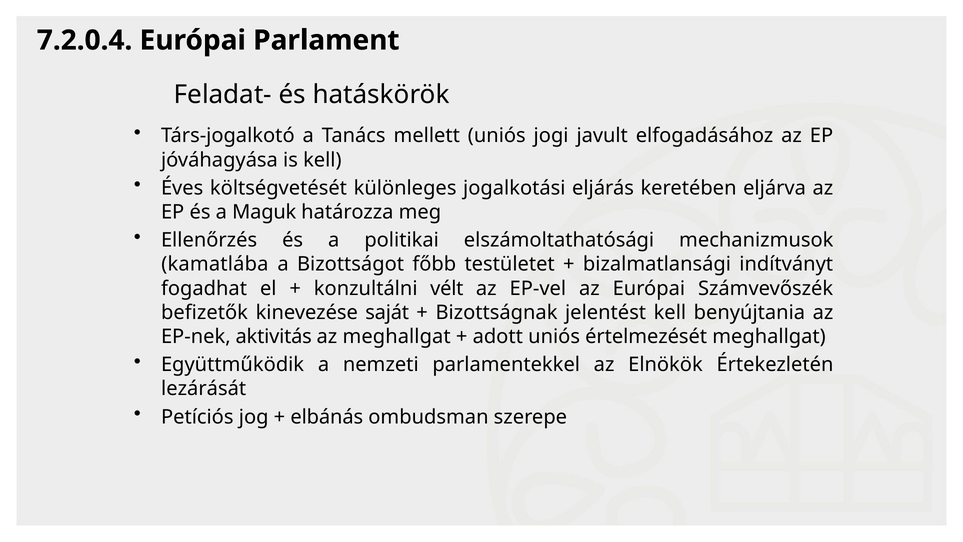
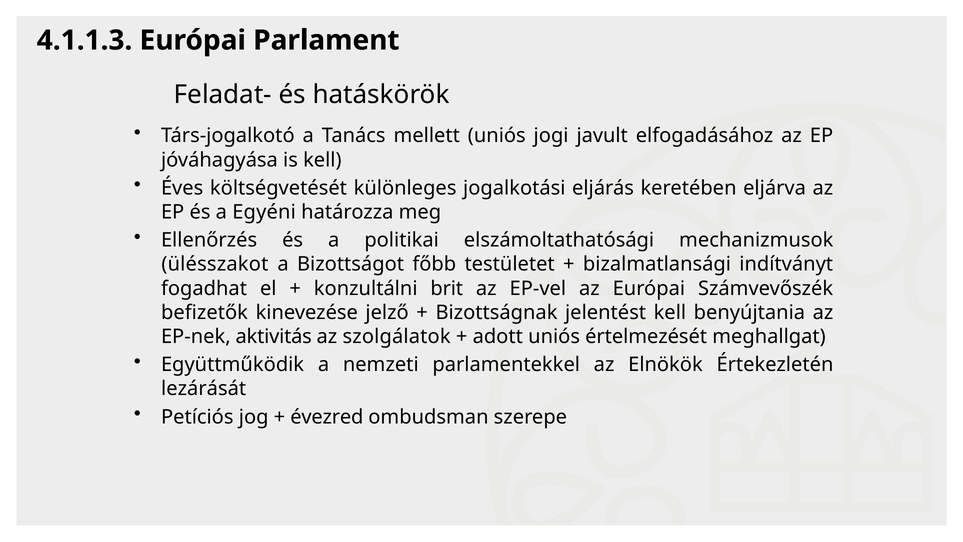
7.2.0.4: 7.2.0.4 -> 4.1.1.3 (85, 40)
Maguk: Maguk -> Egyéni (264, 212)
kamatlába: kamatlába -> ülésszakot (215, 264)
vélt: vélt -> brit (447, 288)
saját: saját -> jelző (387, 312)
az meghallgat: meghallgat -> szolgálatok (397, 336)
elbánás: elbánás -> évezred (327, 417)
